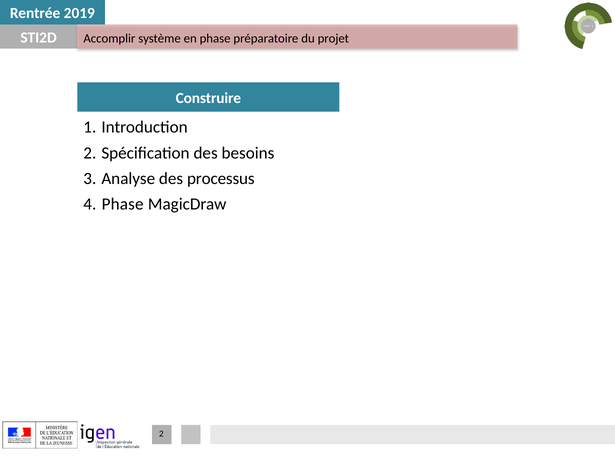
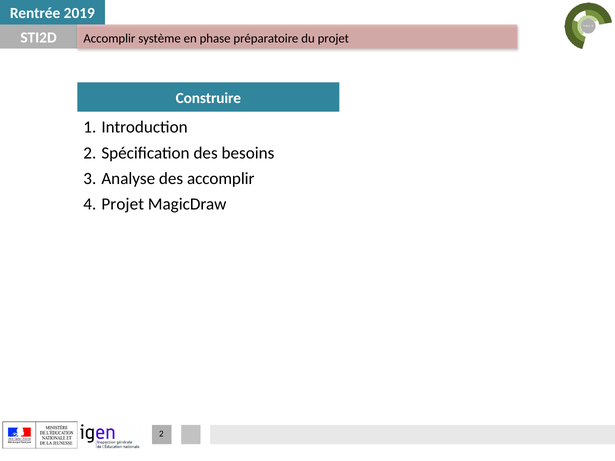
des processus: processus -> accomplir (221, 179)
Phase: Phase -> Projet (123, 204)
